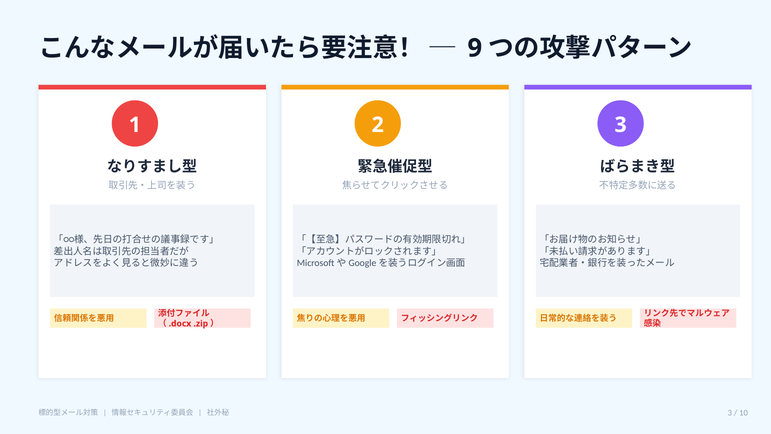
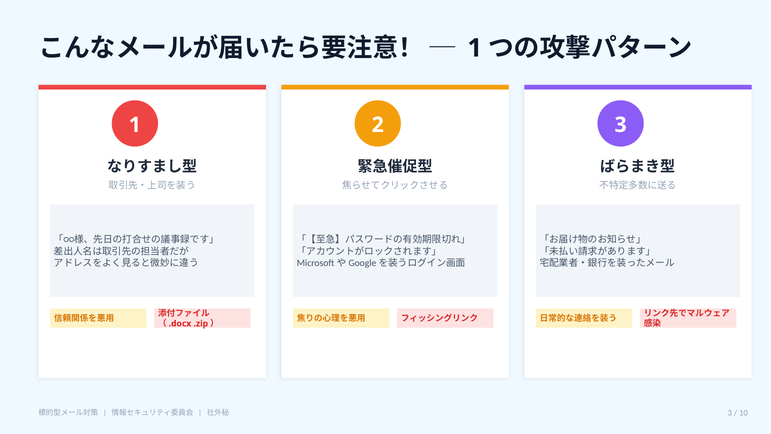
9: 9 -> 1 (475, 48)
